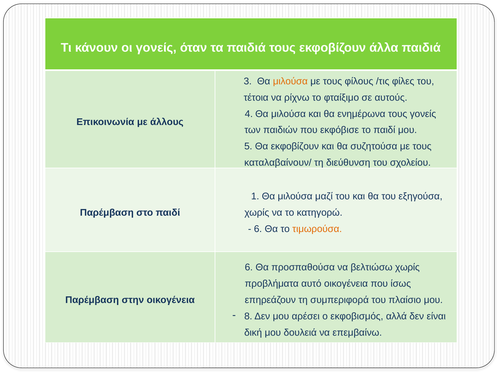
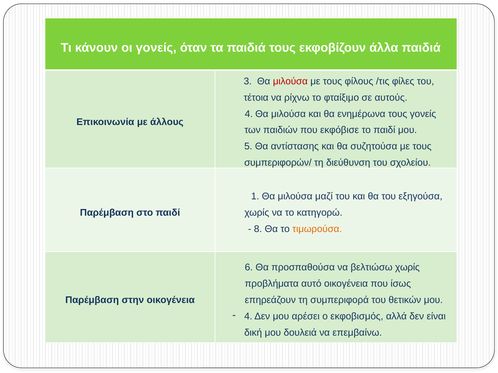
μιλούσα colour: orange -> red (290, 81)
Θα εκφοβίζουν: εκφοβίζουν -> αντίστασης (295, 147)
καταλαβαίνουν/: καταλαβαίνουν/ -> συμπεριφορών/ (278, 163)
6: 6 -> 8 (258, 229)
πλαίσιο: πλαίσιο -> θετικών (405, 300)
8: 8 -> 4 (248, 317)
